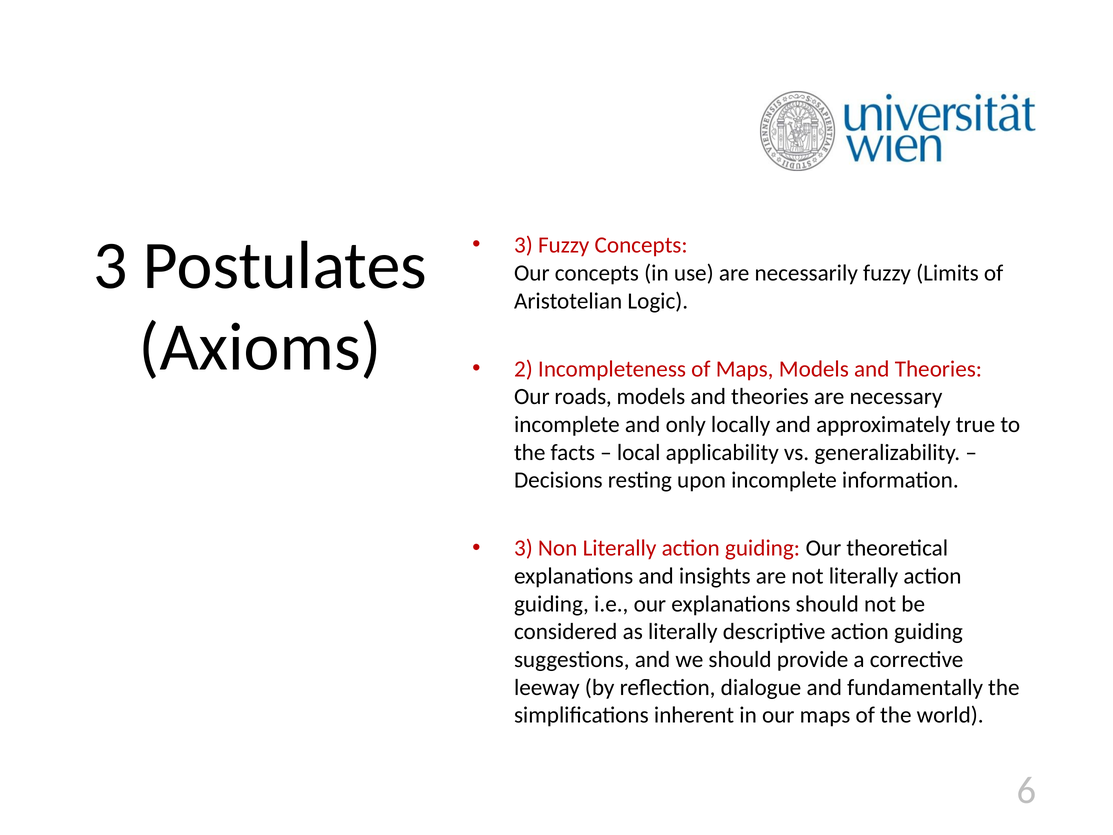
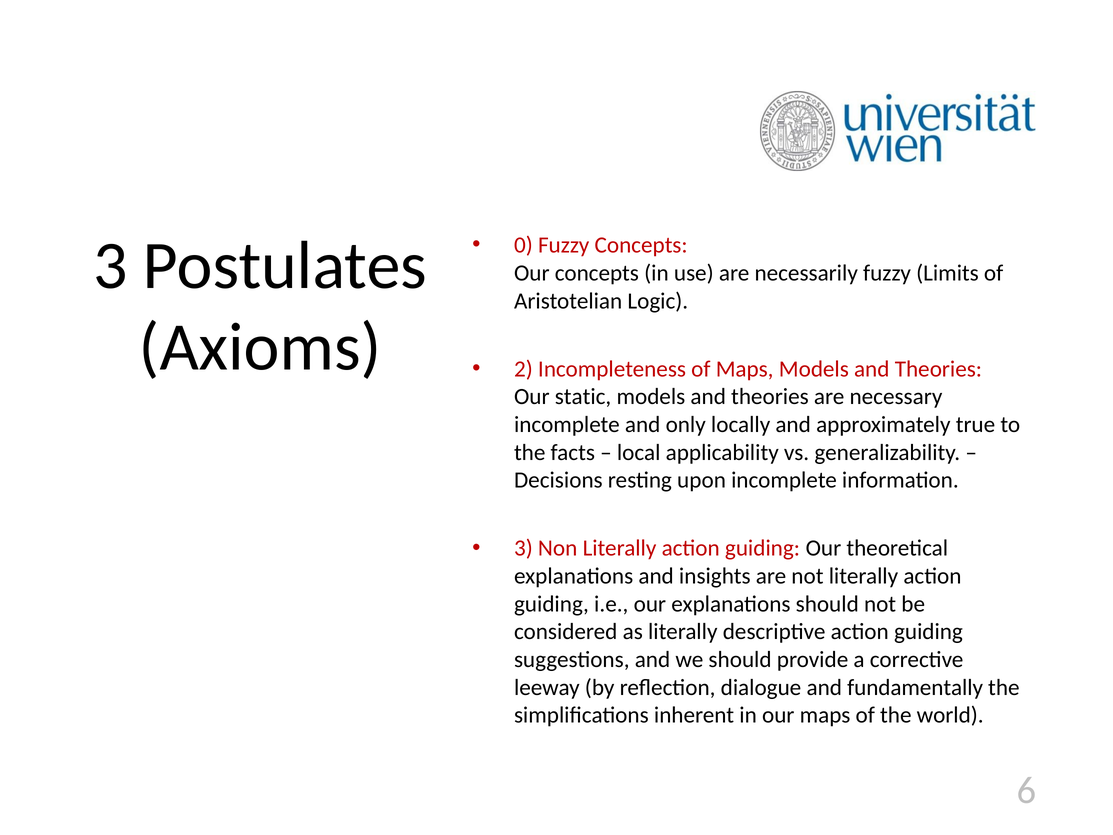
3: 3 -> 0 (523, 245)
roads: roads -> static (583, 397)
